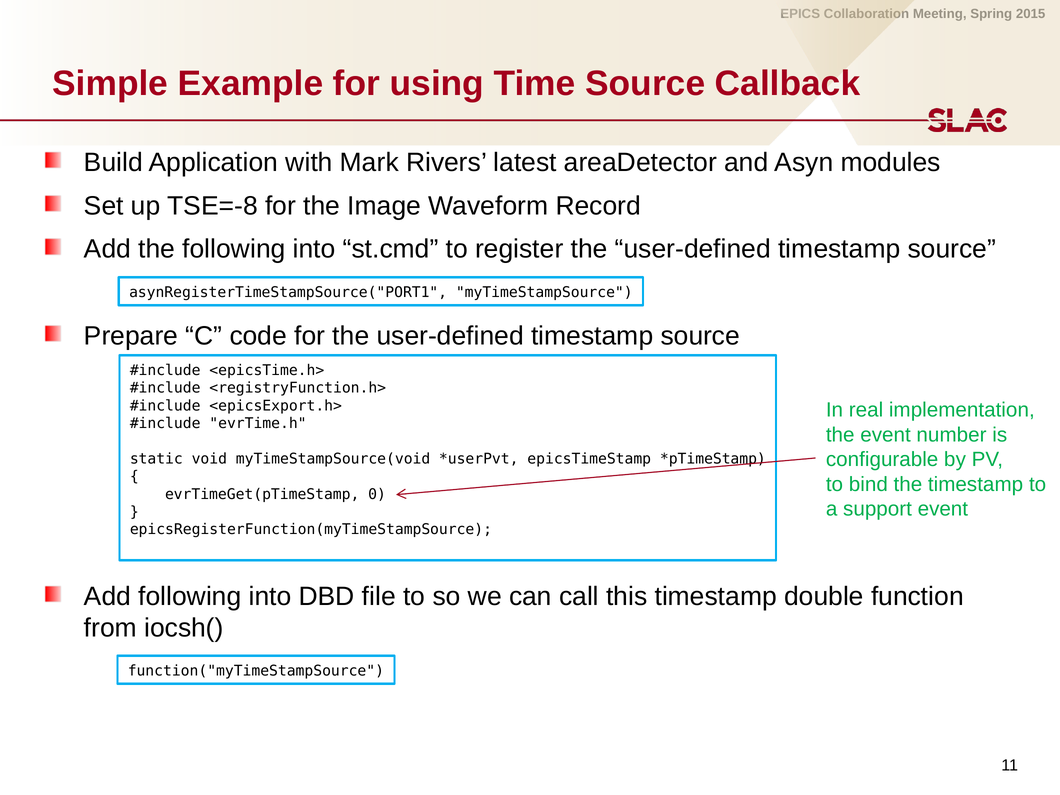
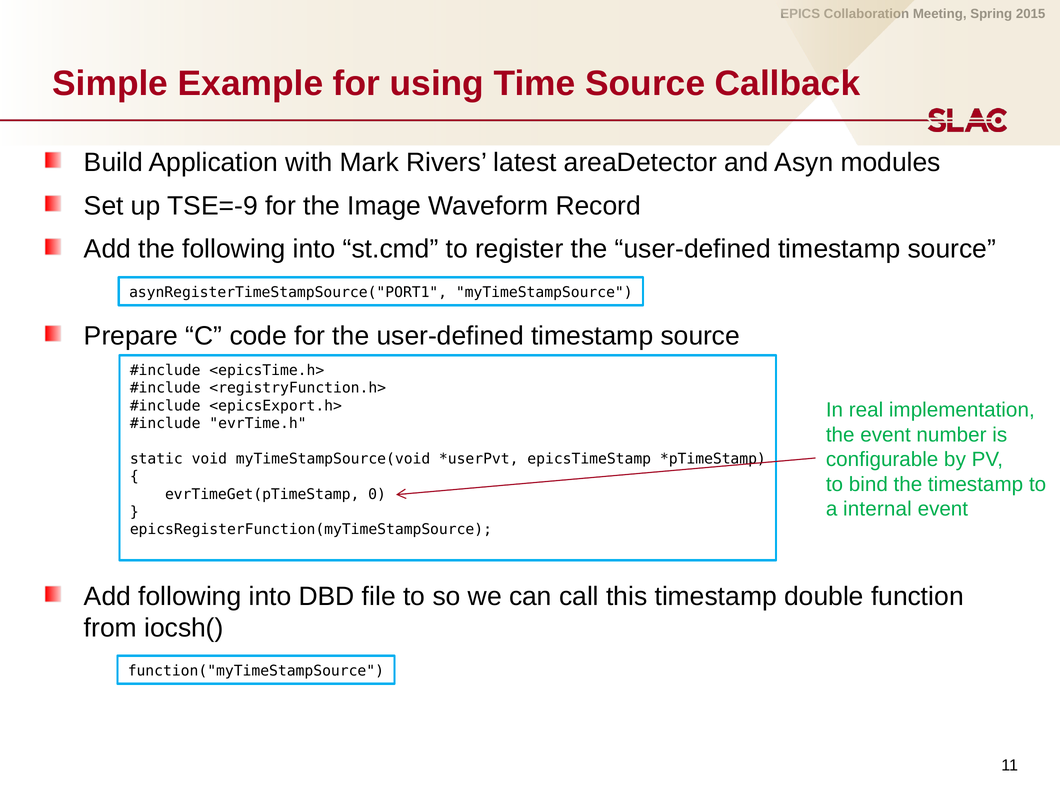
TSE=-8: TSE=-8 -> TSE=-9 (213, 206)
support: support -> internal (877, 509)
